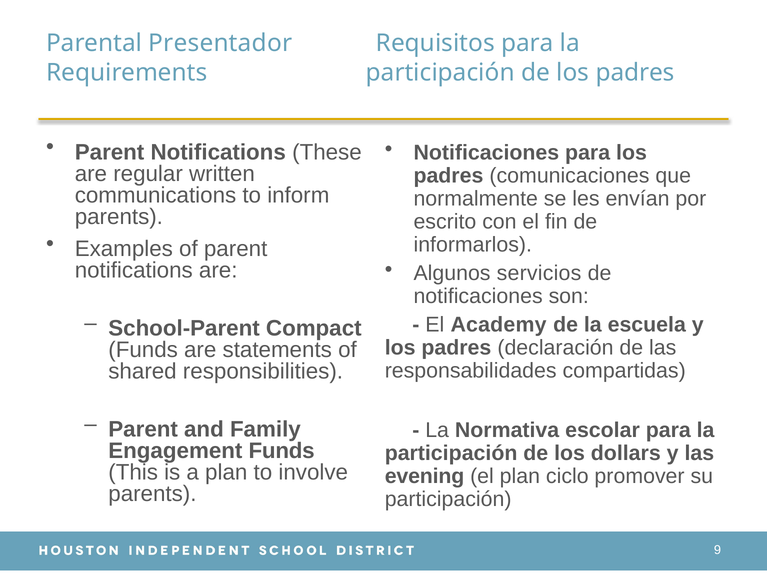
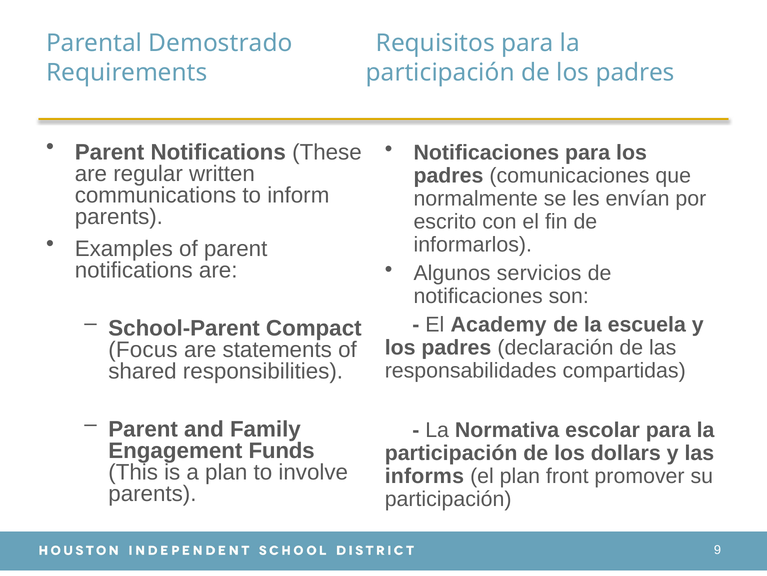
Presentador: Presentador -> Demostrado (220, 43)
Funds: Funds -> Focus (143, 350)
evening: evening -> informs (424, 476)
ciclo: ciclo -> front (567, 476)
